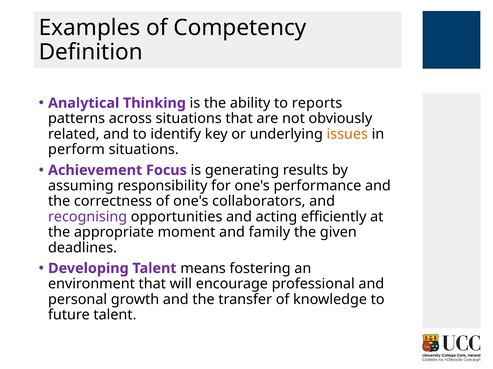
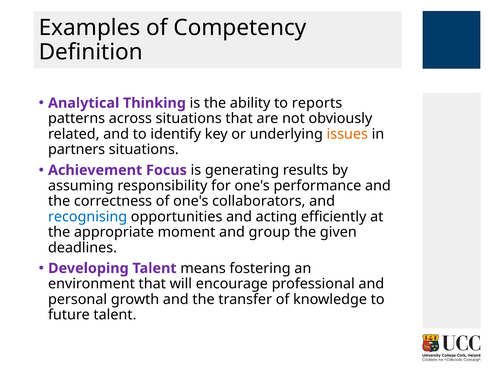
perform: perform -> partners (77, 150)
recognising colour: purple -> blue (88, 217)
family: family -> group (269, 233)
